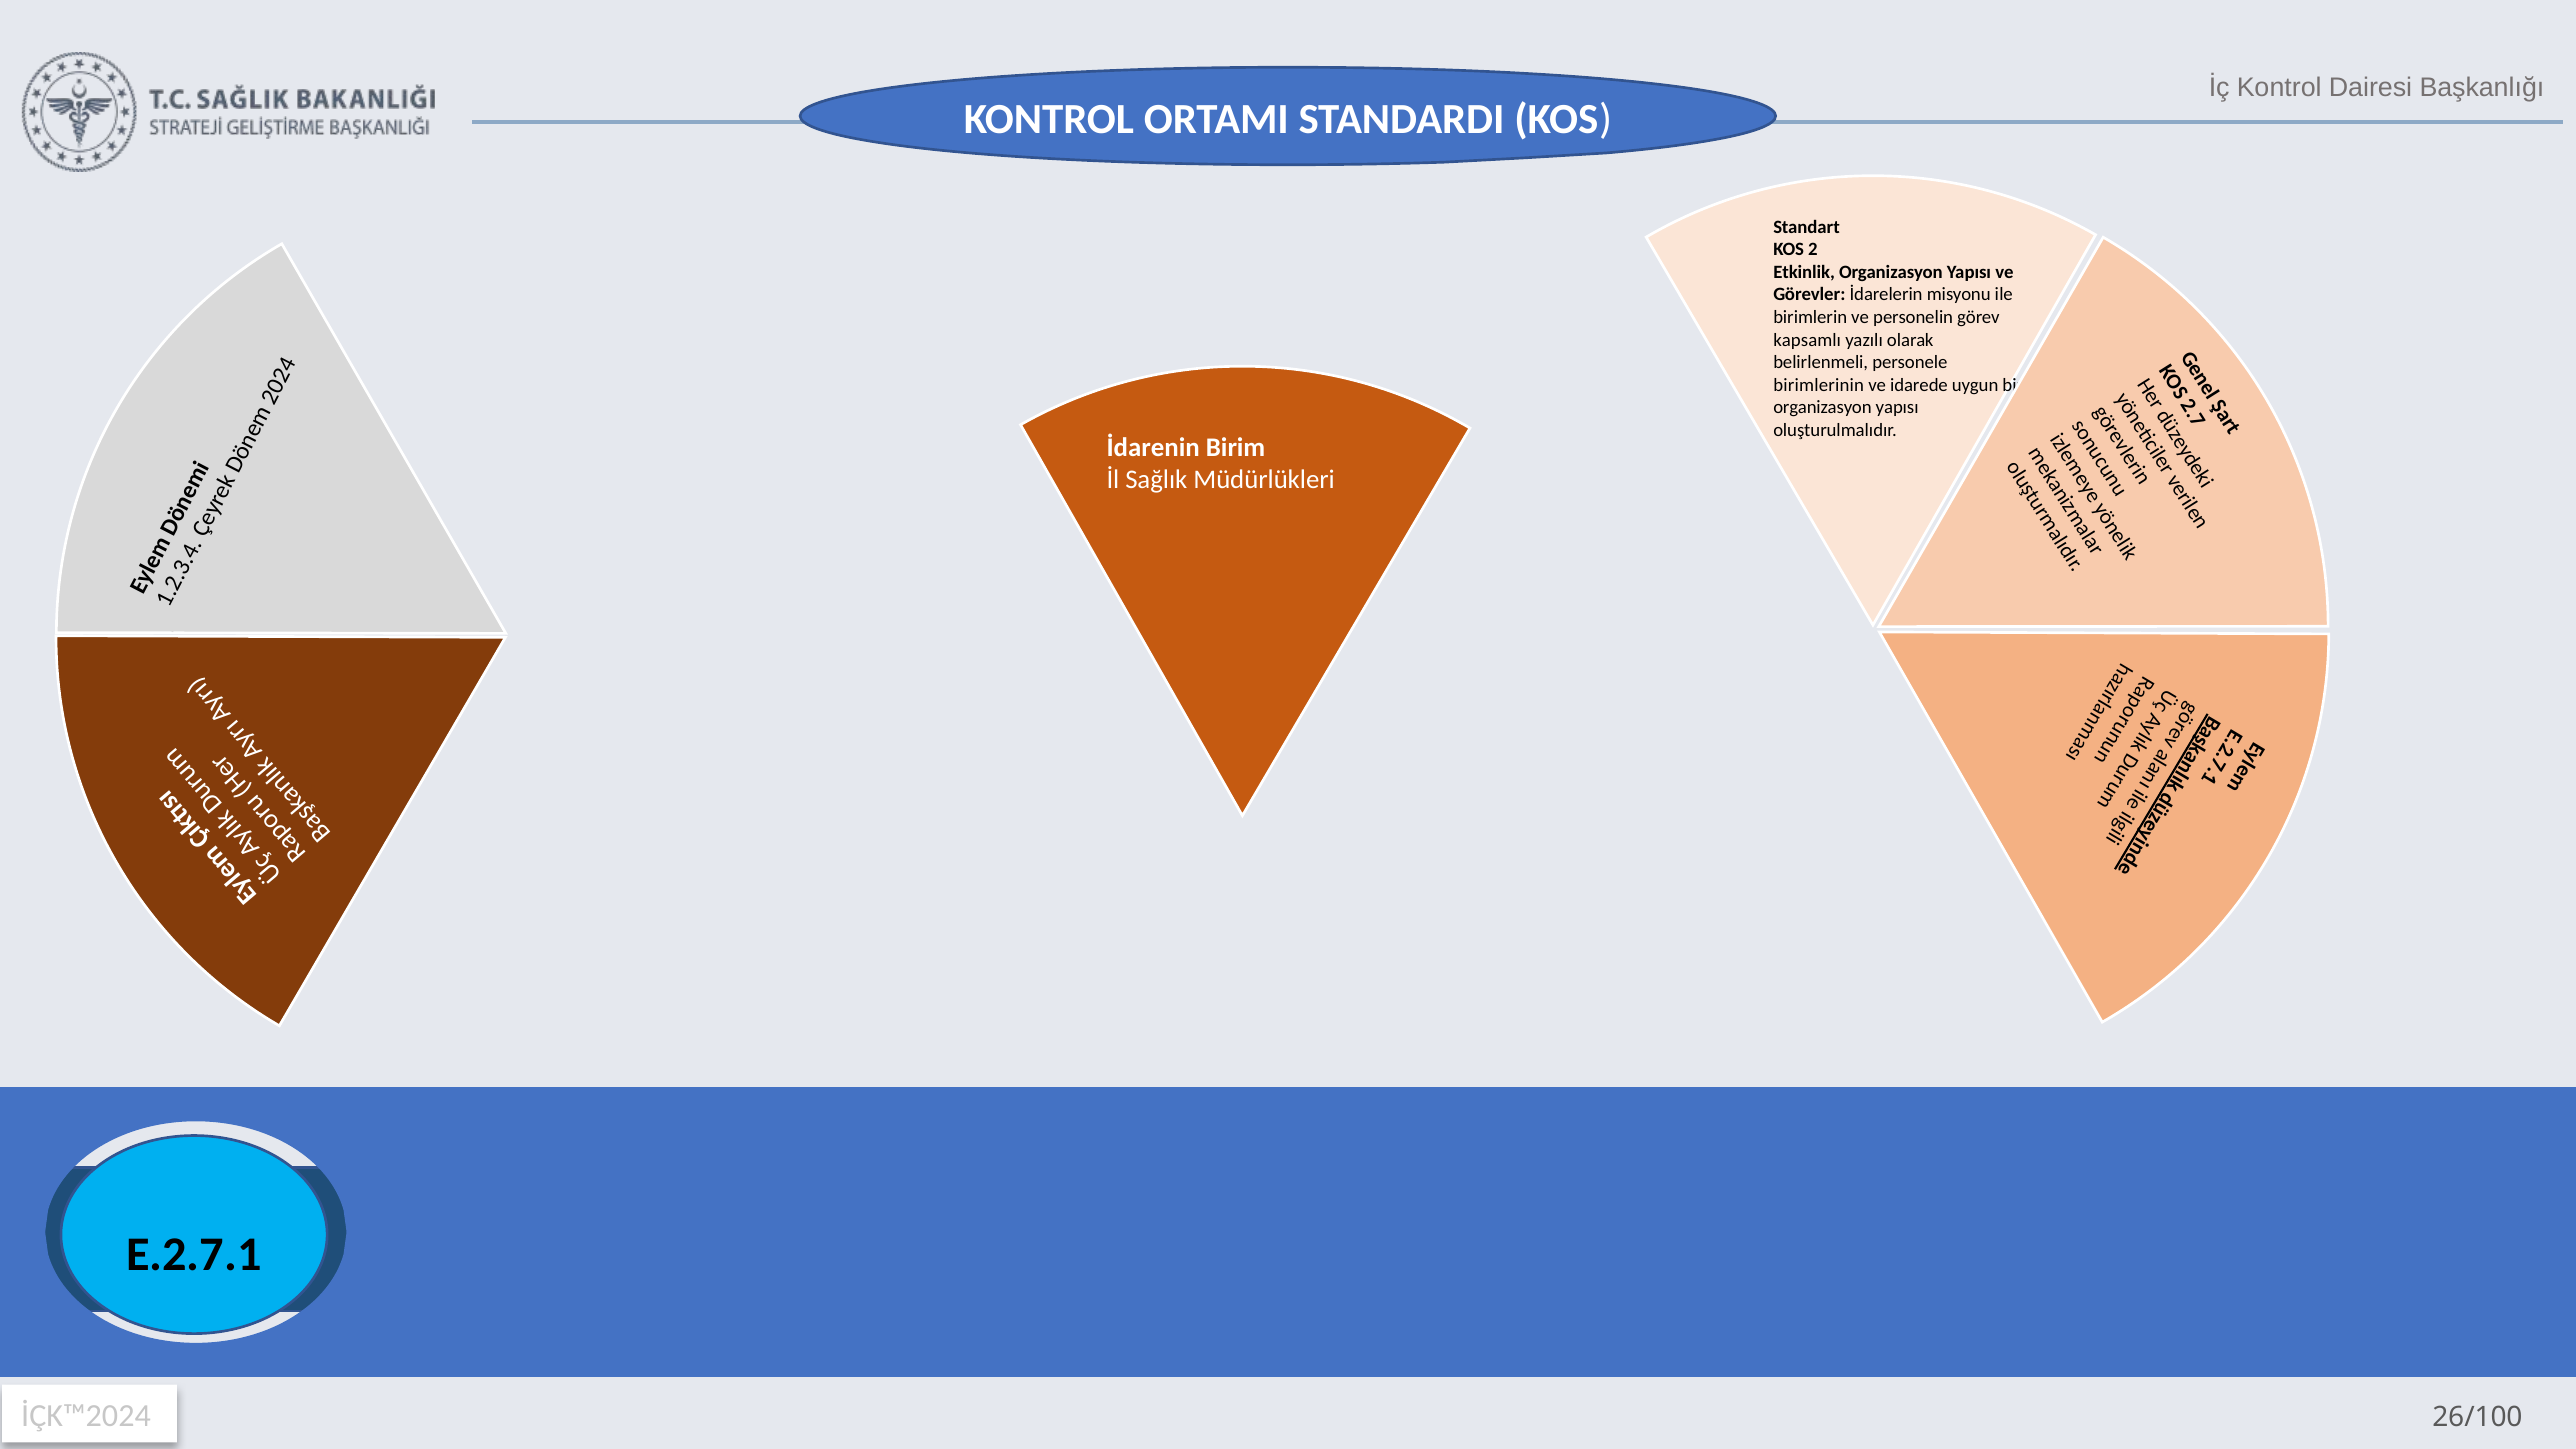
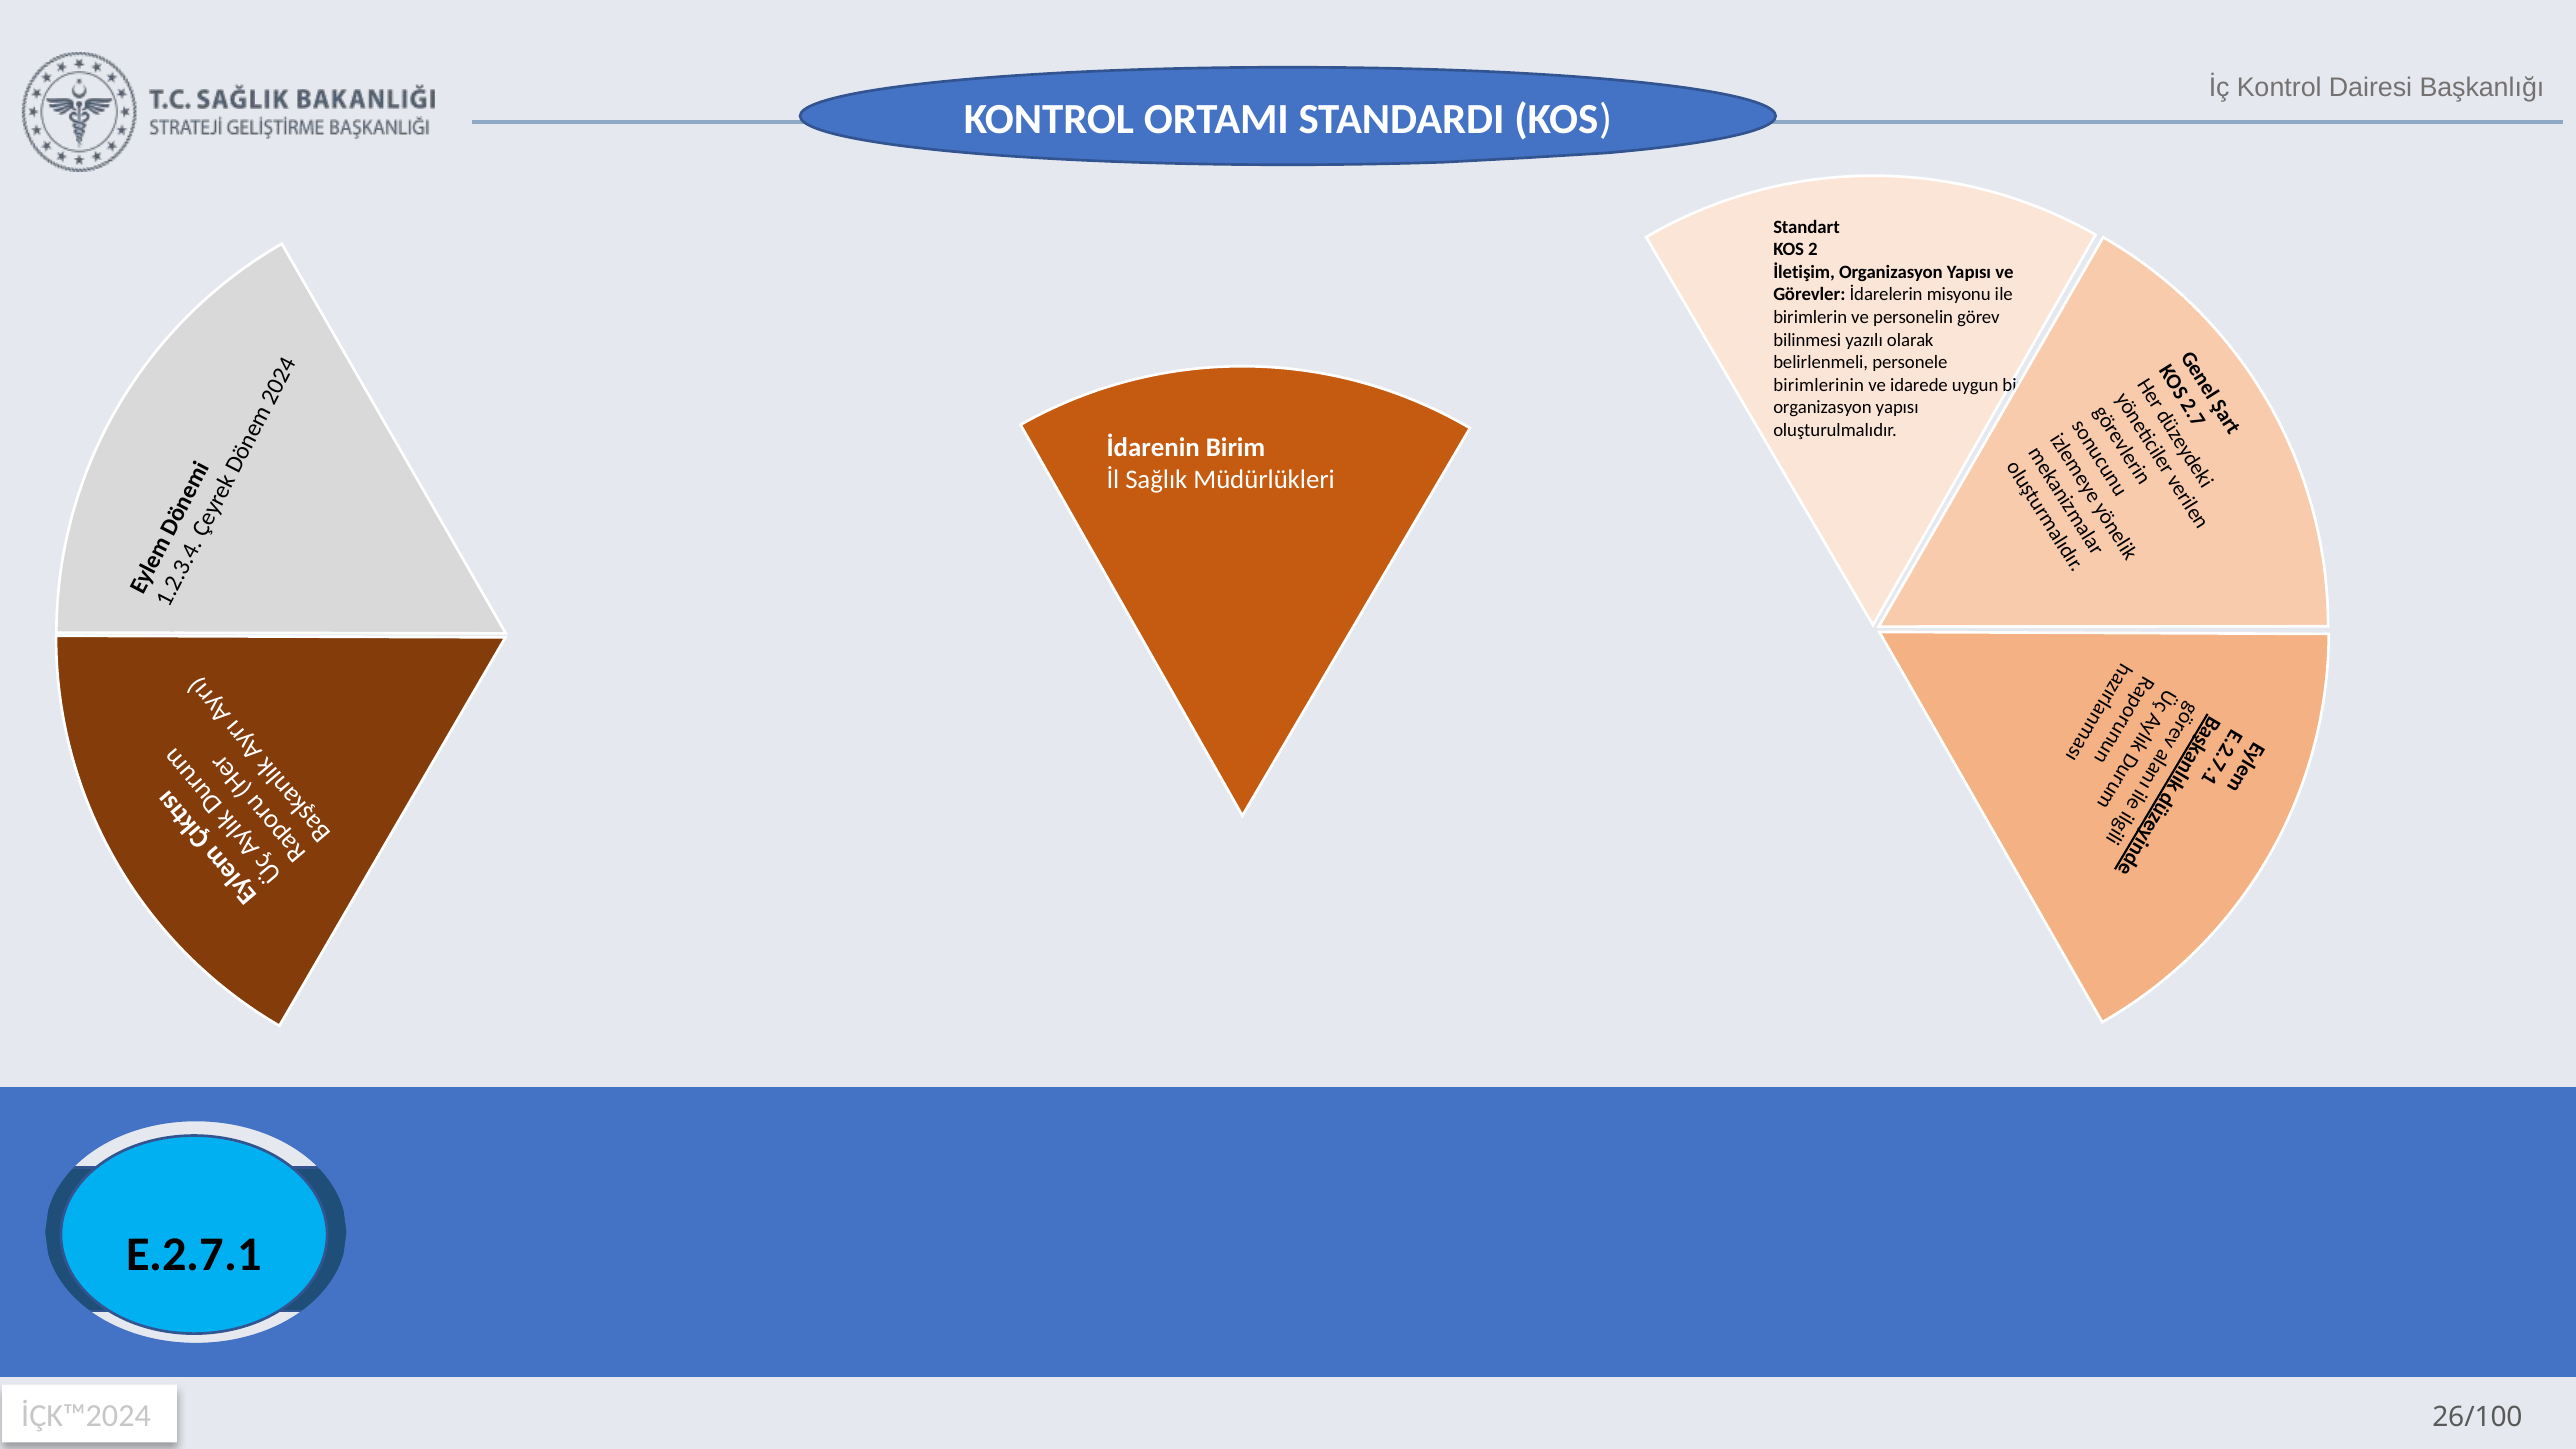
Etkinlik: Etkinlik -> İletişim (1804, 272)
kapsamlı: kapsamlı -> bilinmesi (1807, 340)
